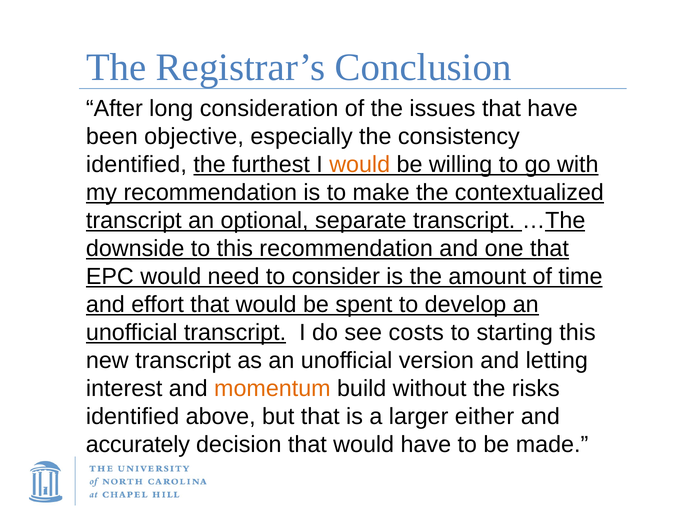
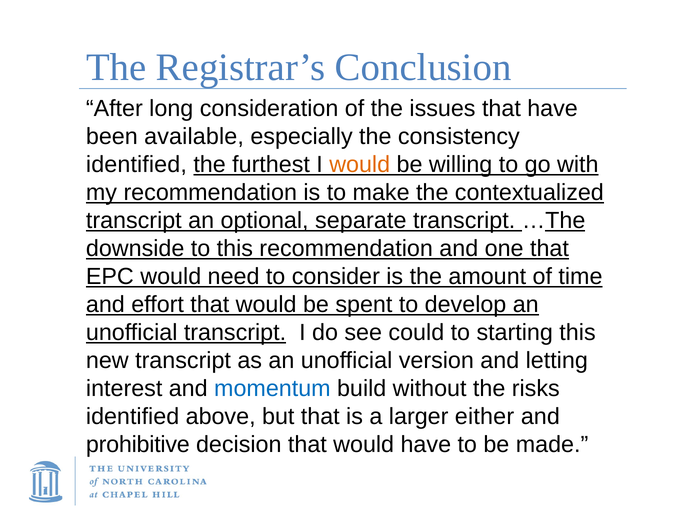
objective: objective -> available (194, 136)
costs: costs -> could (416, 332)
momentum colour: orange -> blue (272, 388)
accurately: accurately -> prohibitive (138, 444)
